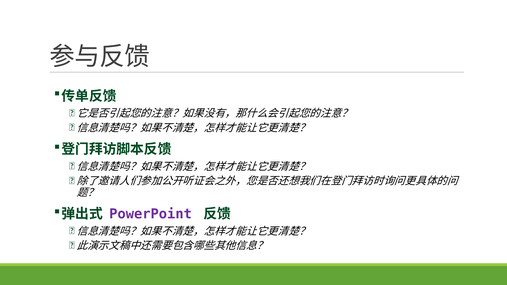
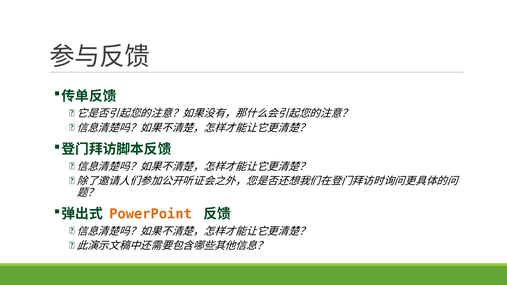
PowerPoint colour: purple -> orange (151, 214)
